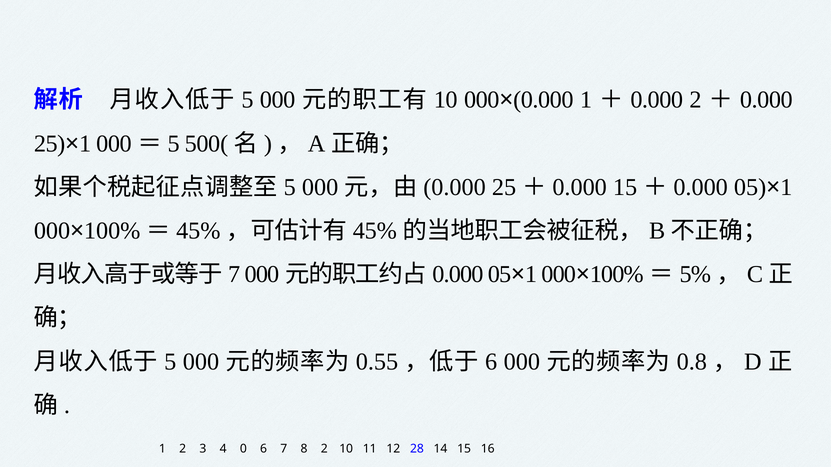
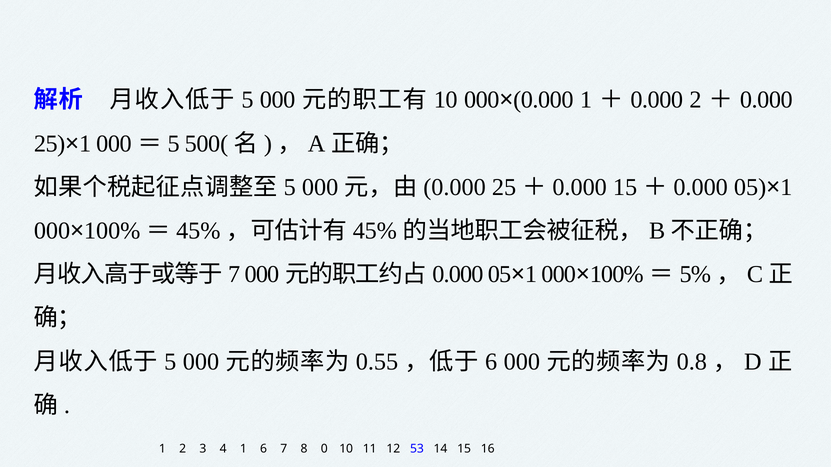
4 0: 0 -> 1 (243, 449)
8 2: 2 -> 0 (324, 449)
28: 28 -> 53 (417, 449)
